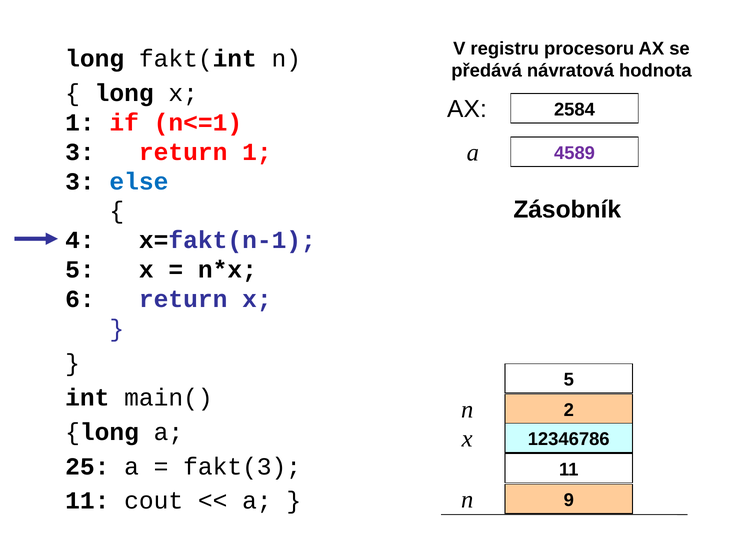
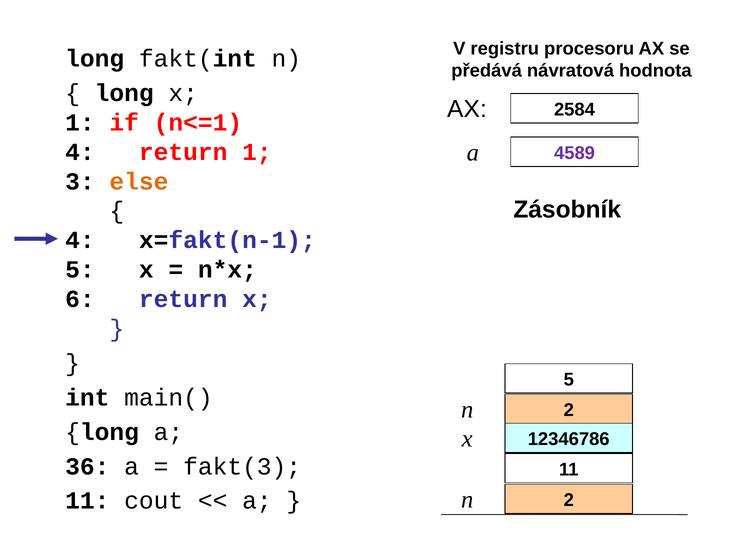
3: 3 -> 4 (80, 152)
else colour: blue -> orange (139, 181)
25: 25 -> 36 (87, 466)
9: 9 -> 2 (569, 500)
